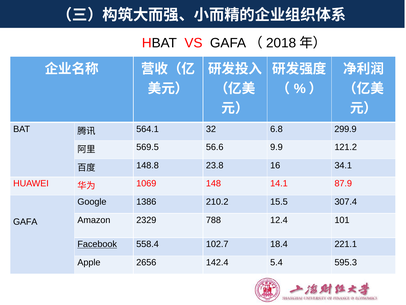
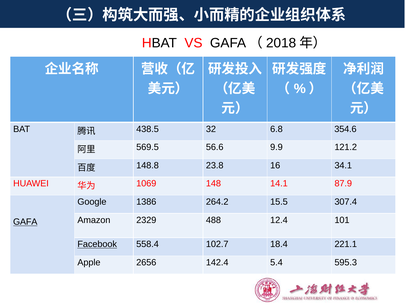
564.1: 564.1 -> 438.5 (148, 129)
299.9: 299.9 -> 354.6 (345, 129)
210.2: 210.2 -> 264.2 (217, 202)
788: 788 -> 488 (213, 220)
GAFA underline: none -> present (25, 222)
